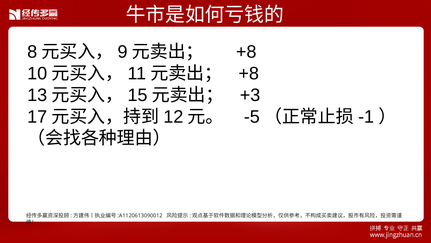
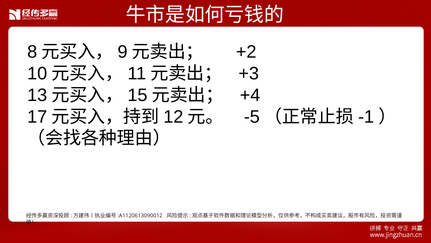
+8: +8 -> +2 (246, 52)
+8: +8 -> +3 (249, 73)
+3: +3 -> +4 (250, 95)
